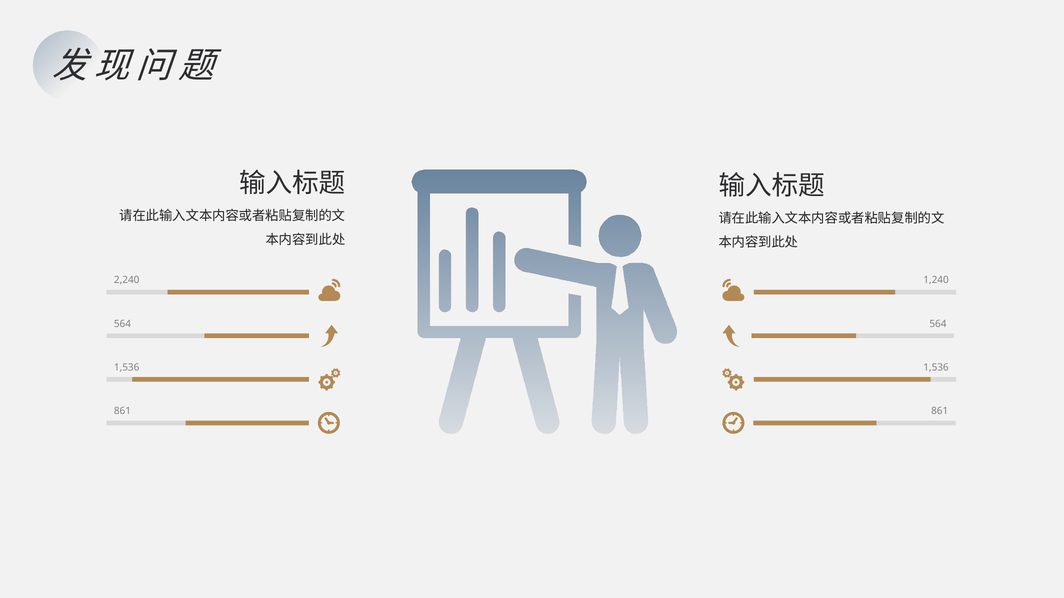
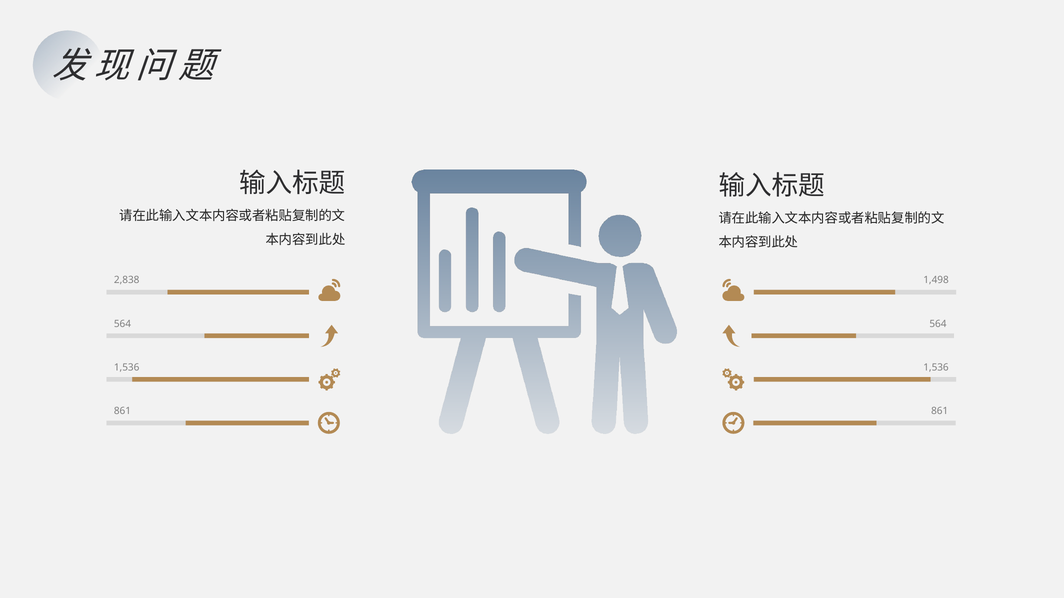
2,240: 2,240 -> 2,838 (127, 280)
1,240: 1,240 -> 1,498 (936, 280)
